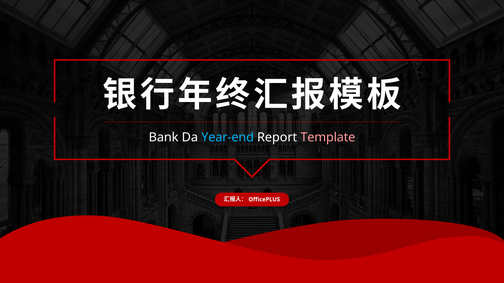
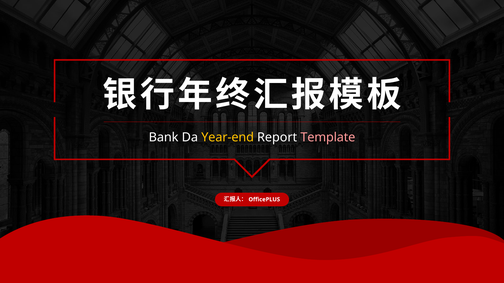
Year-end colour: light blue -> yellow (228, 137)
